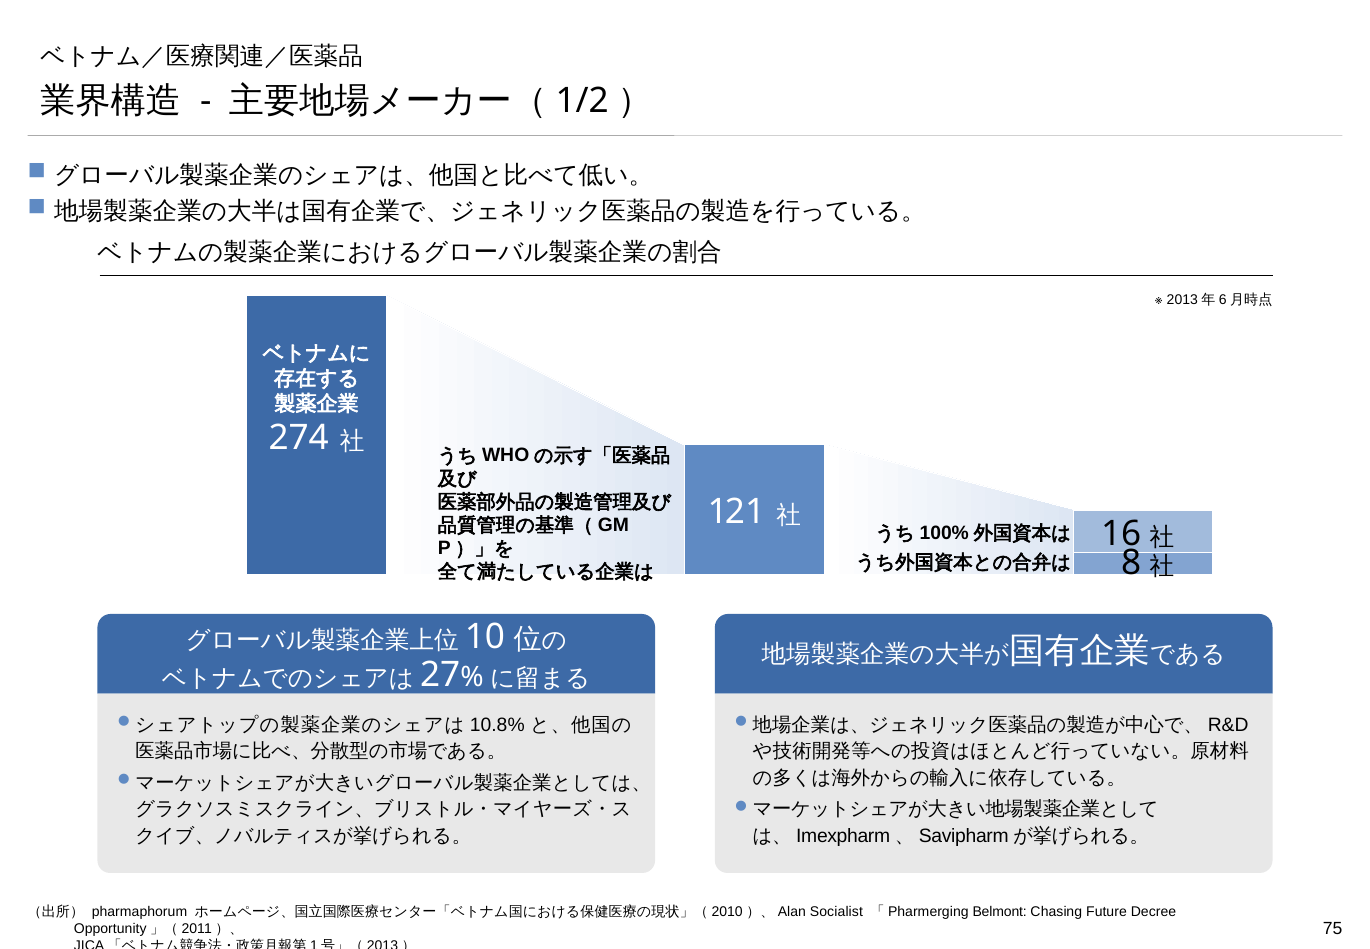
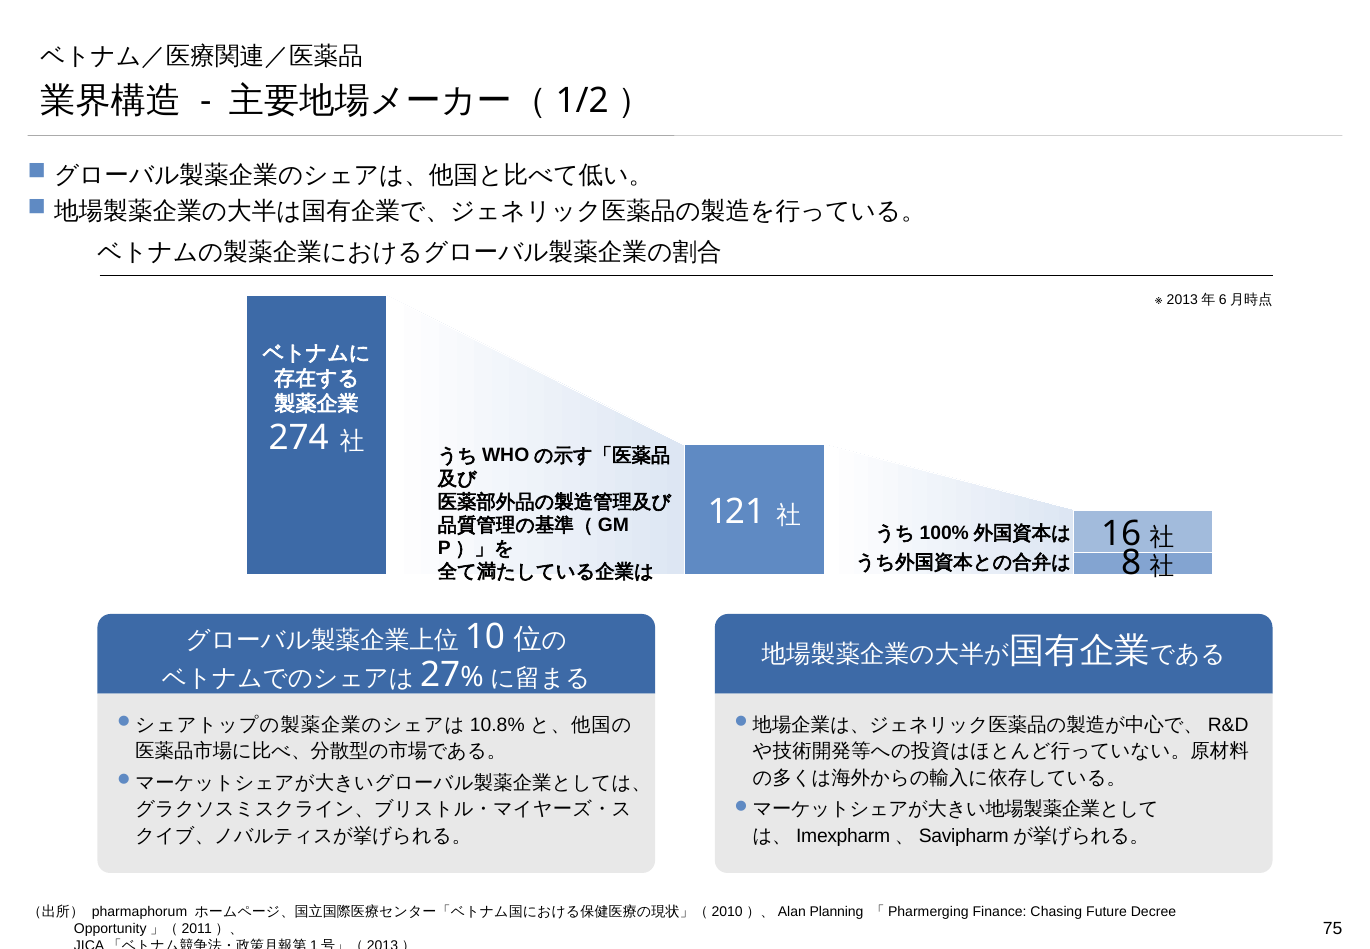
Socialist: Socialist -> Planning (837, 912)
Belmont: Belmont -> Finance (1000, 912)
